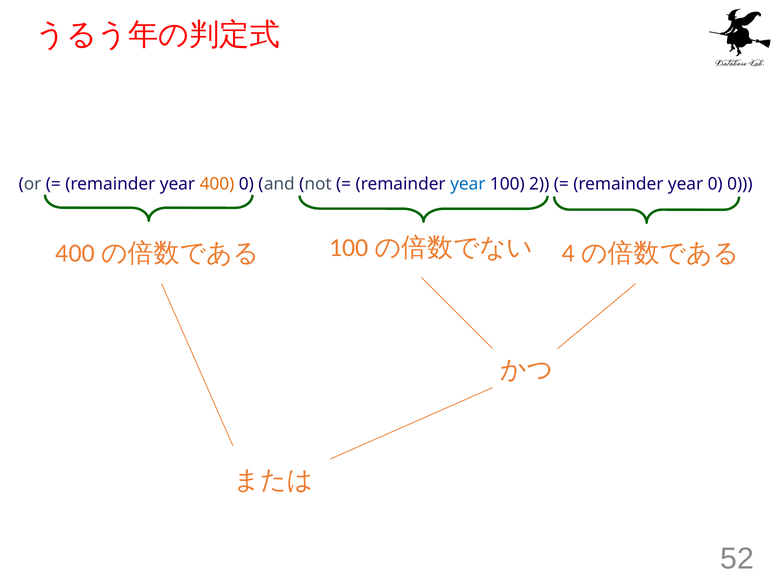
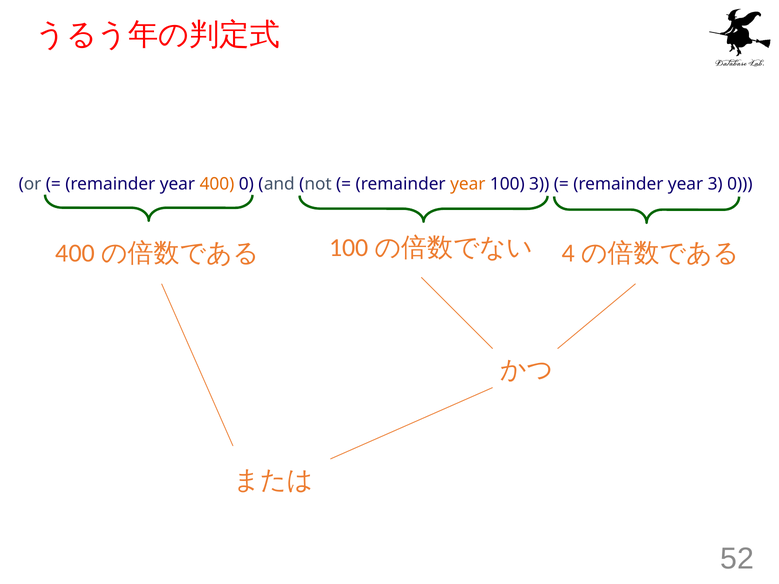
year colour: blue -> orange (468, 184)
100 2: 2 -> 3 (539, 184)
year 0: 0 -> 3 (715, 184)
